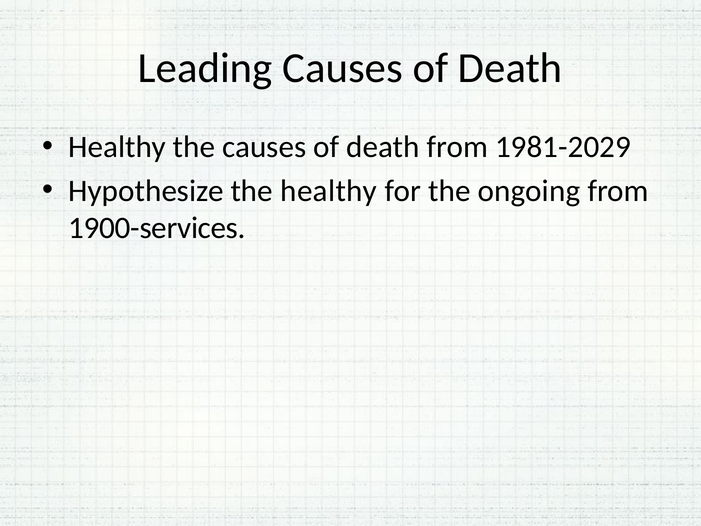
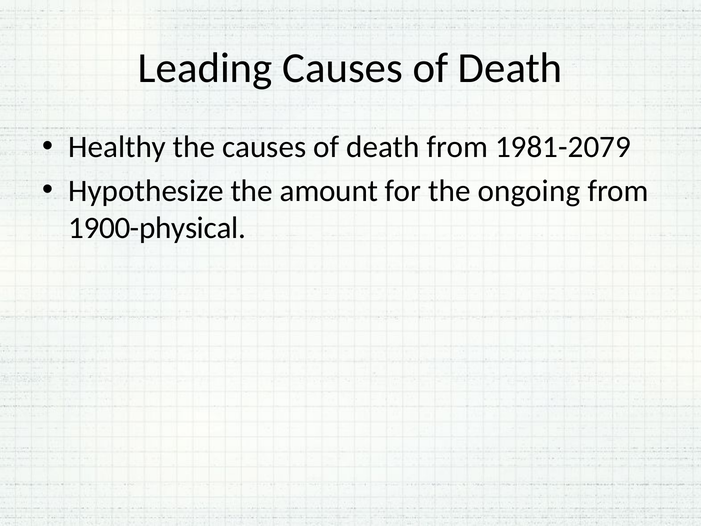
1981-2029: 1981-2029 -> 1981-2079 (563, 147)
the healthy: healthy -> amount (329, 191)
1900-services: 1900-services -> 1900-physical (157, 228)
